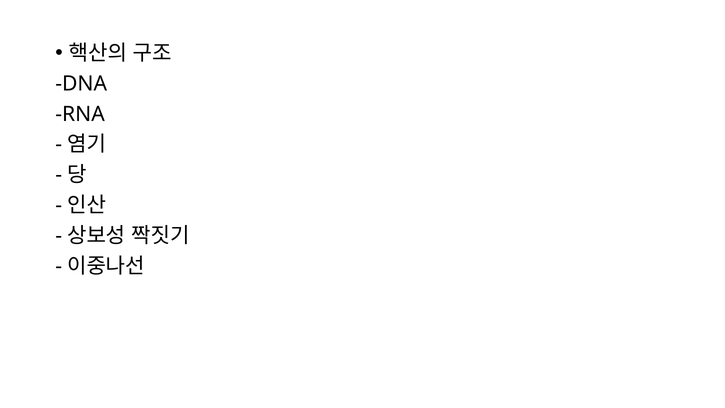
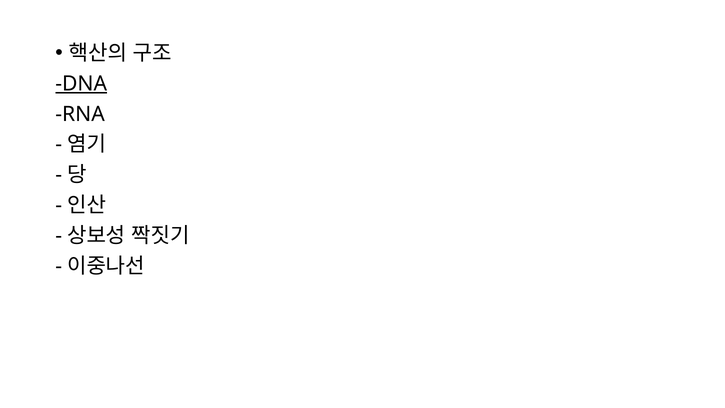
DNA underline: none -> present (81, 84)
